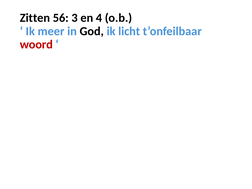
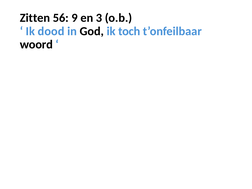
3: 3 -> 9 (75, 18)
4: 4 -> 3 (99, 18)
meer: meer -> dood (51, 31)
licht: licht -> toch (129, 31)
woord colour: red -> black (36, 44)
